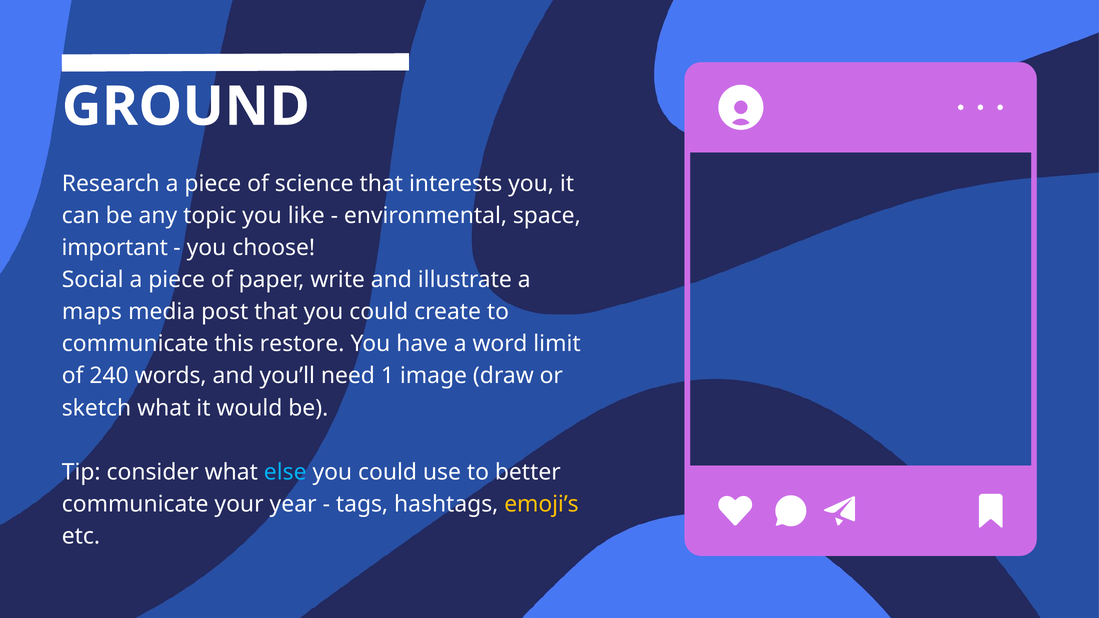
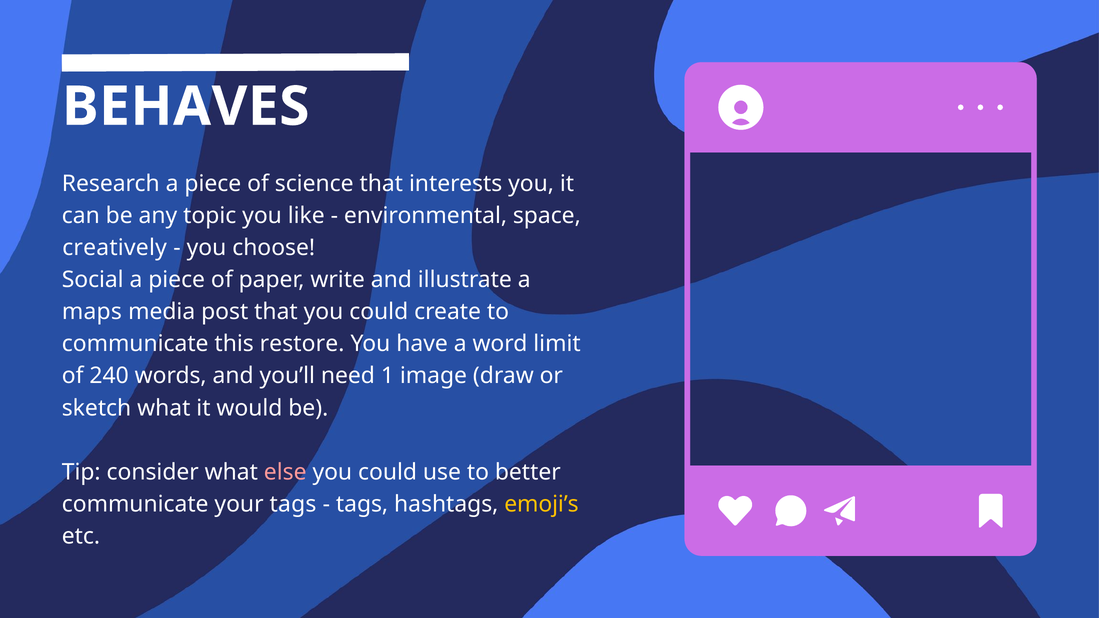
GROUND: GROUND -> BEHAVES (186, 107)
important: important -> creatively (115, 248)
else colour: light blue -> pink (285, 472)
your year: year -> tags (293, 504)
